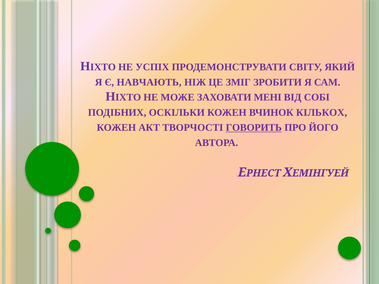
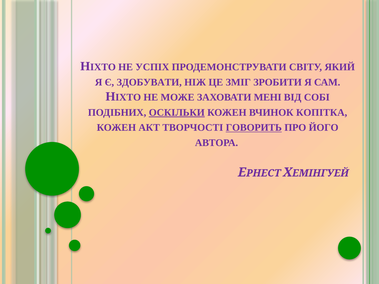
НАВЧАЮТЬ: НАВЧАЮТЬ -> ЗДОБУВАТИ (149, 82)
ОСКІЛЬКИ underline: none -> present (177, 113)
КІЛЬКОХ: КІЛЬКОХ -> КОПІТКА (322, 113)
